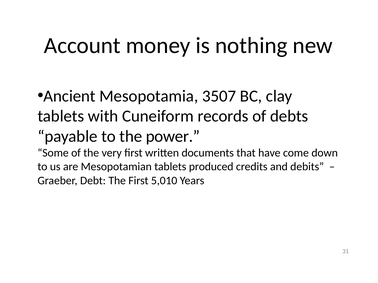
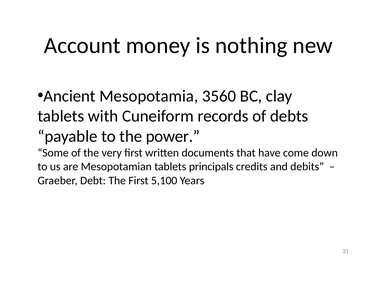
3507: 3507 -> 3560 (219, 96)
produced: produced -> principals (211, 167)
5,010: 5,010 -> 5,100 (164, 181)
